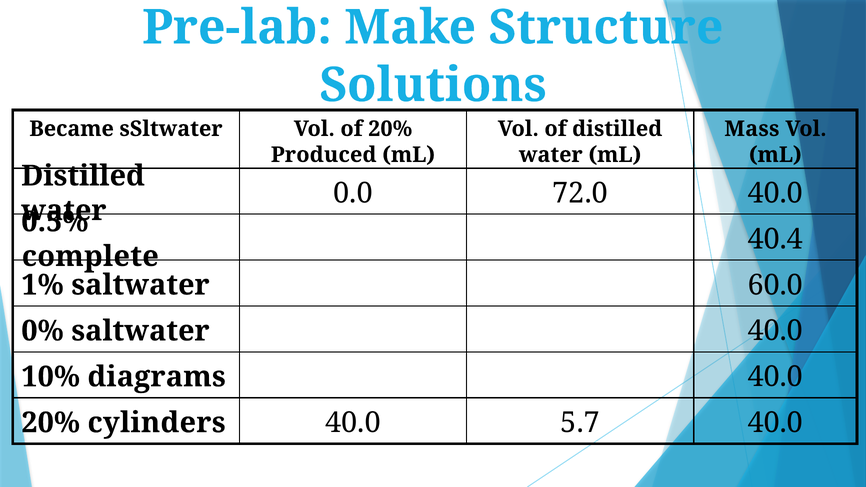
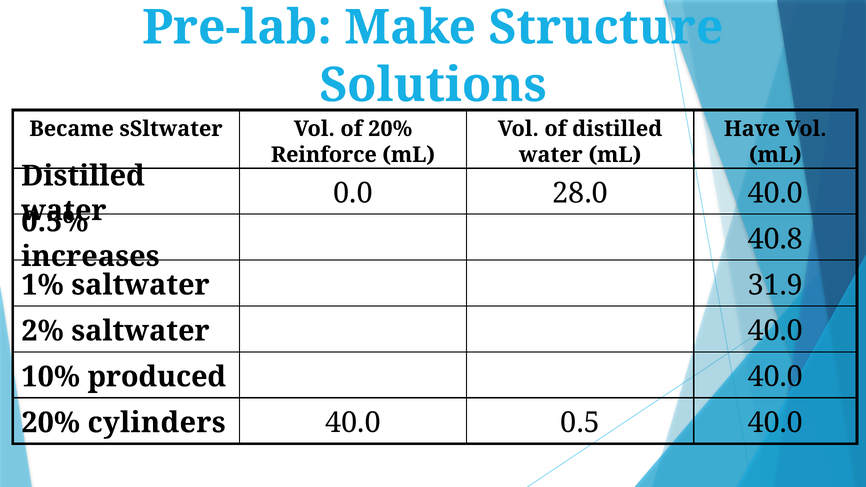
Mass: Mass -> Have (752, 129)
Produced: Produced -> Reinforce (324, 155)
72.0: 72.0 -> 28.0 (580, 193)
40.4: 40.4 -> 40.8 (775, 239)
complete: complete -> increases (90, 256)
60.0: 60.0 -> 31.9 (775, 285)
0%: 0% -> 2% (42, 331)
diagrams: diagrams -> produced (157, 377)
5.7: 5.7 -> 0.5 (580, 423)
